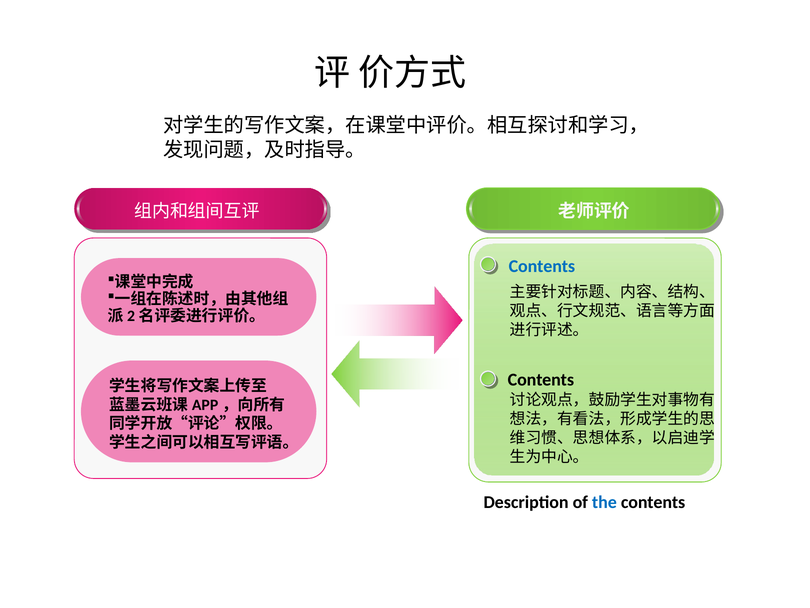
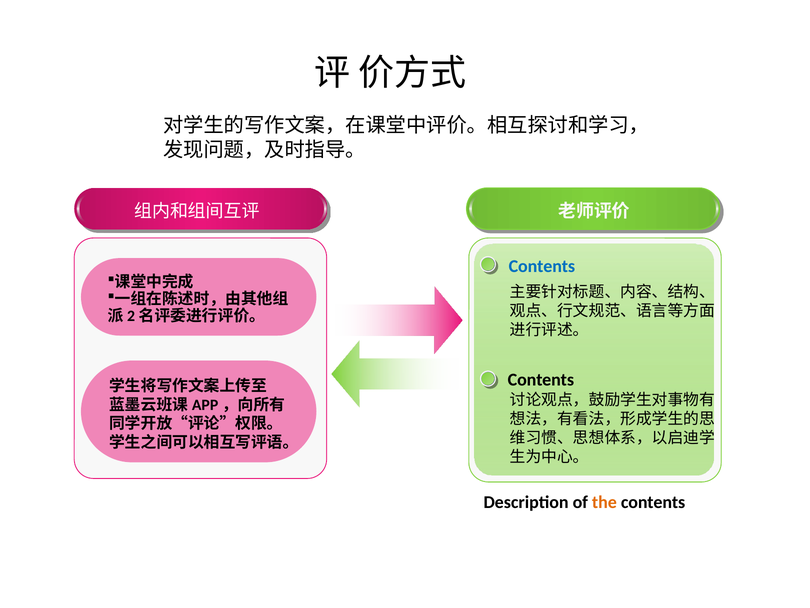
the colour: blue -> orange (604, 502)
